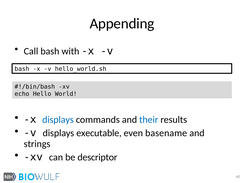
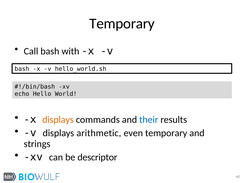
Appending: Appending -> Temporary (122, 24)
displays colour: blue -> orange (58, 120)
executable: executable -> arithmetic (99, 133)
even basename: basename -> temporary (166, 133)
